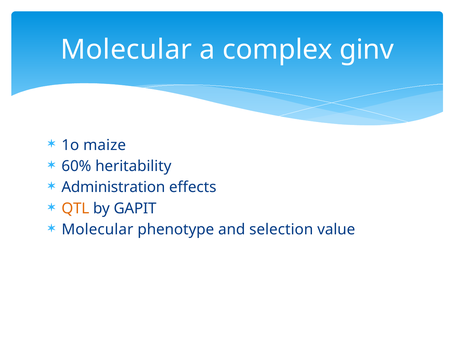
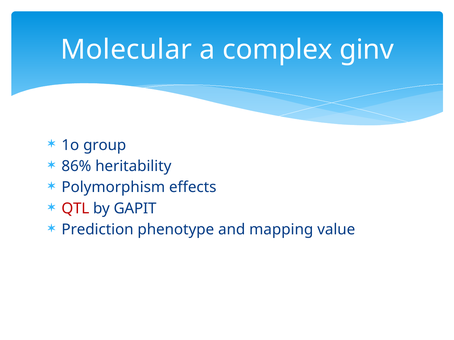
maize: maize -> group (105, 145)
60%: 60% -> 86% (76, 166)
Administration: Administration -> Polymorphism (113, 188)
QTL colour: orange -> red (75, 209)
Molecular: Molecular -> Prediction (98, 230)
selection: selection -> mapping (281, 230)
